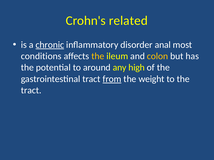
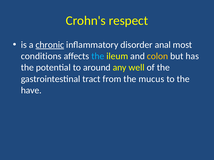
related: related -> respect (128, 21)
the colour: yellow -> light blue (98, 56)
high: high -> well (137, 68)
from underline: present -> none (112, 79)
weight: weight -> mucus (151, 79)
tract: tract -> have (31, 91)
